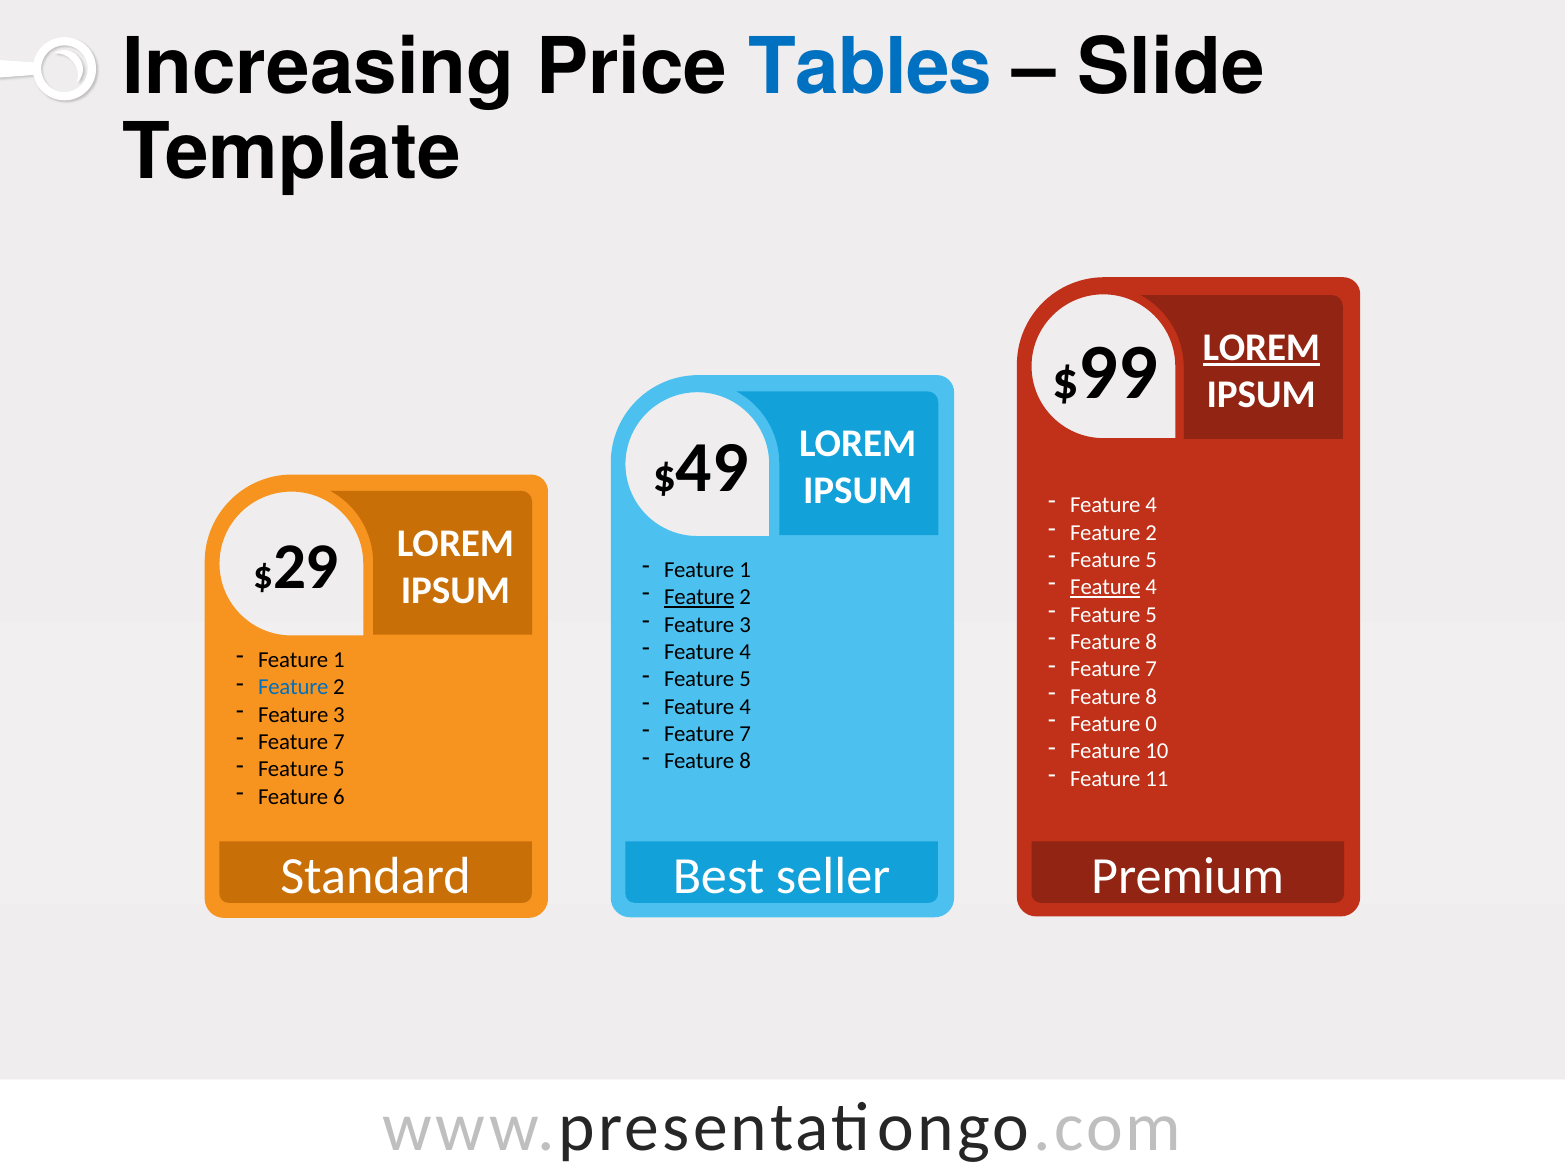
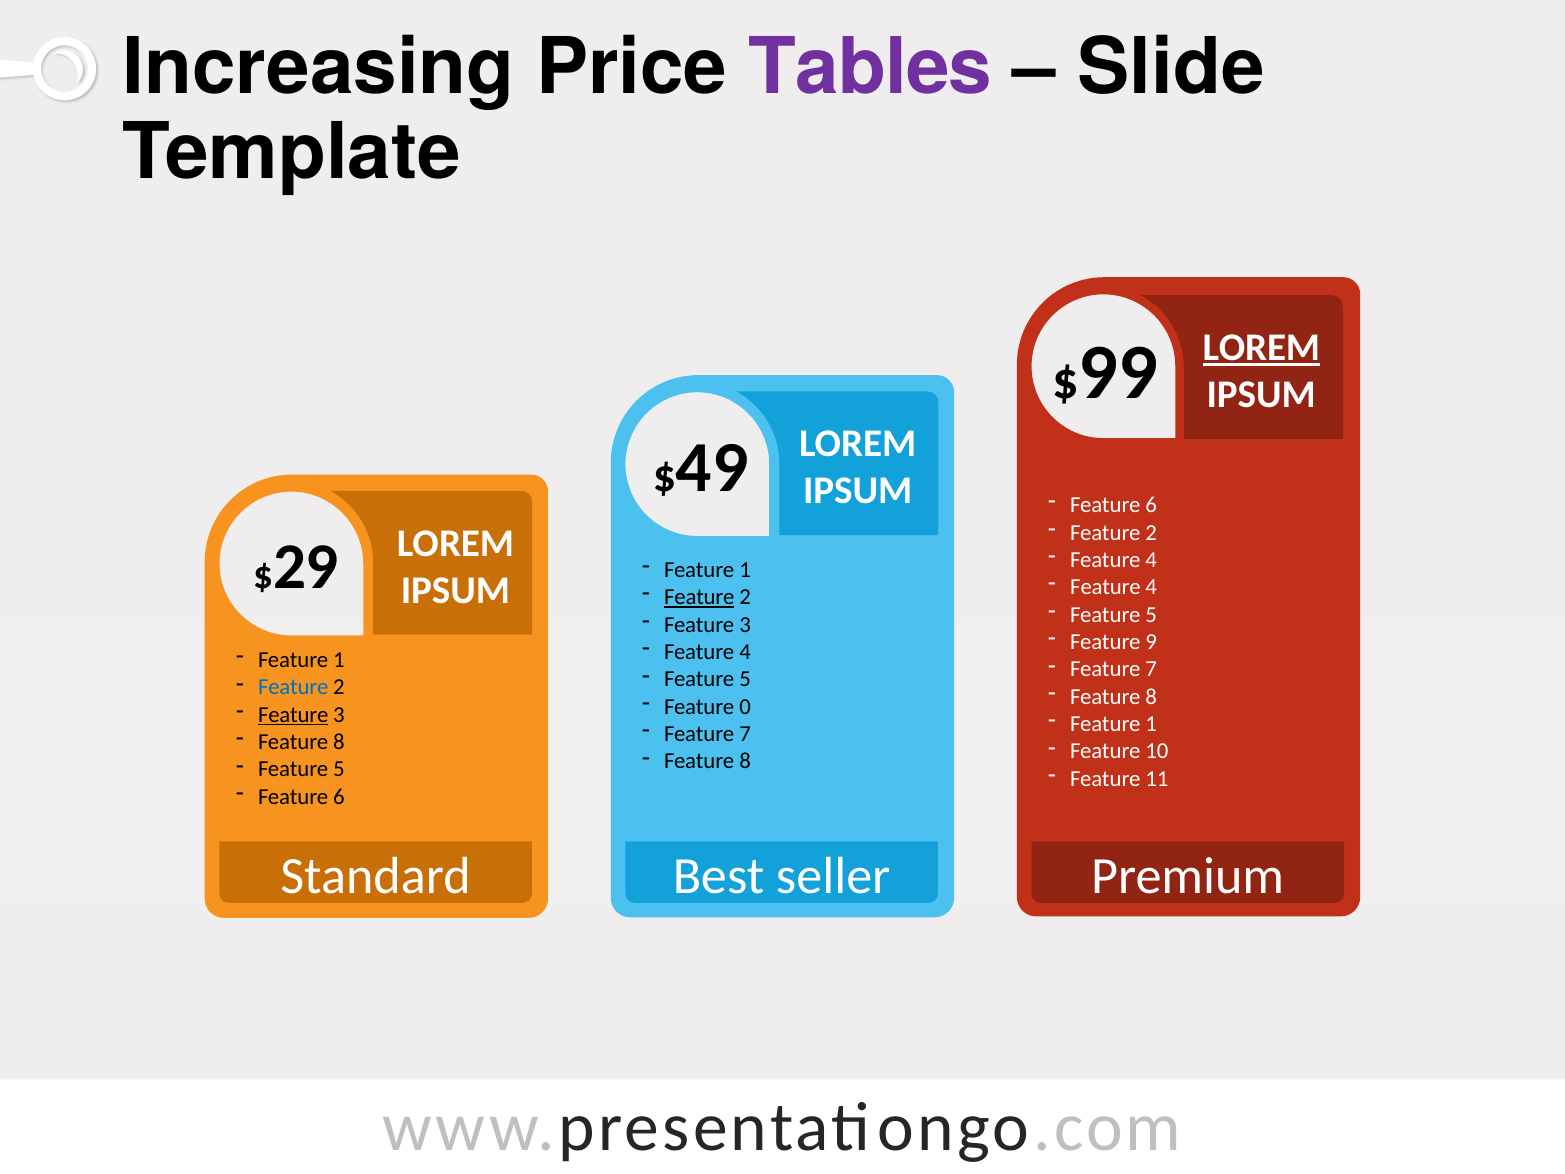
Tables colour: blue -> purple (870, 68)
4: 4 -> 6 (1151, 505)
5: 5 -> 4 (1151, 560)
Feature underline: present -> none (1105, 587)
8: 8 -> 9 (1151, 642)
4: 4 -> 0 (745, 707)
Feature underline: none -> present (293, 715)
0: 0 -> 1 (1151, 724)
7: 7 -> 8 (339, 742)
